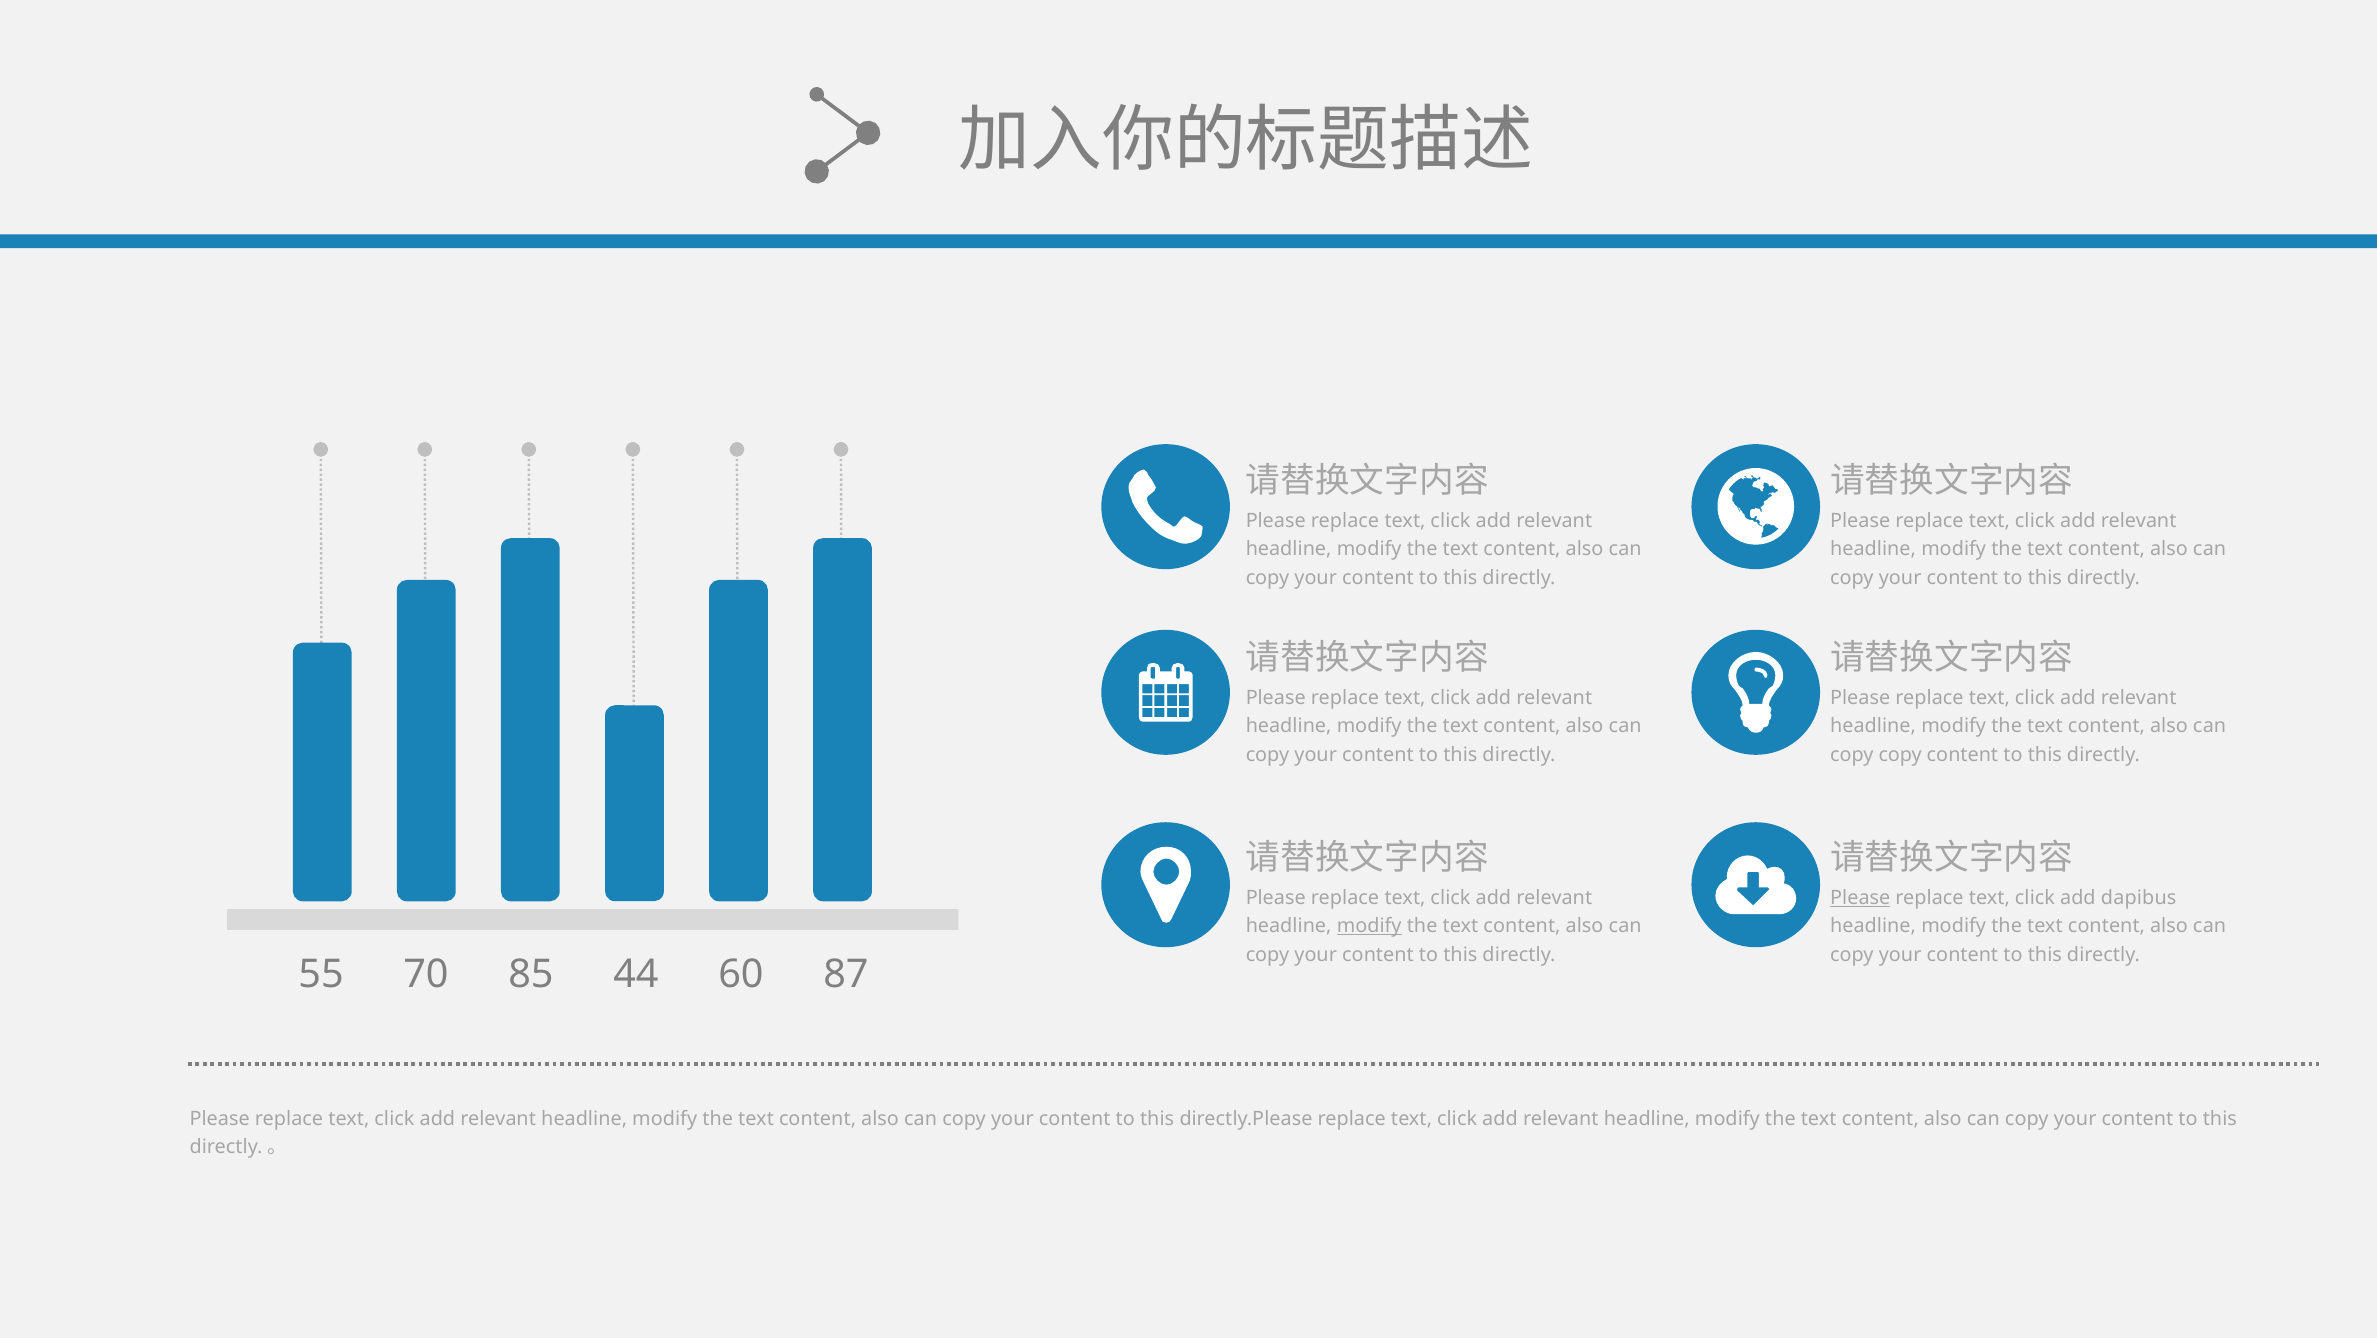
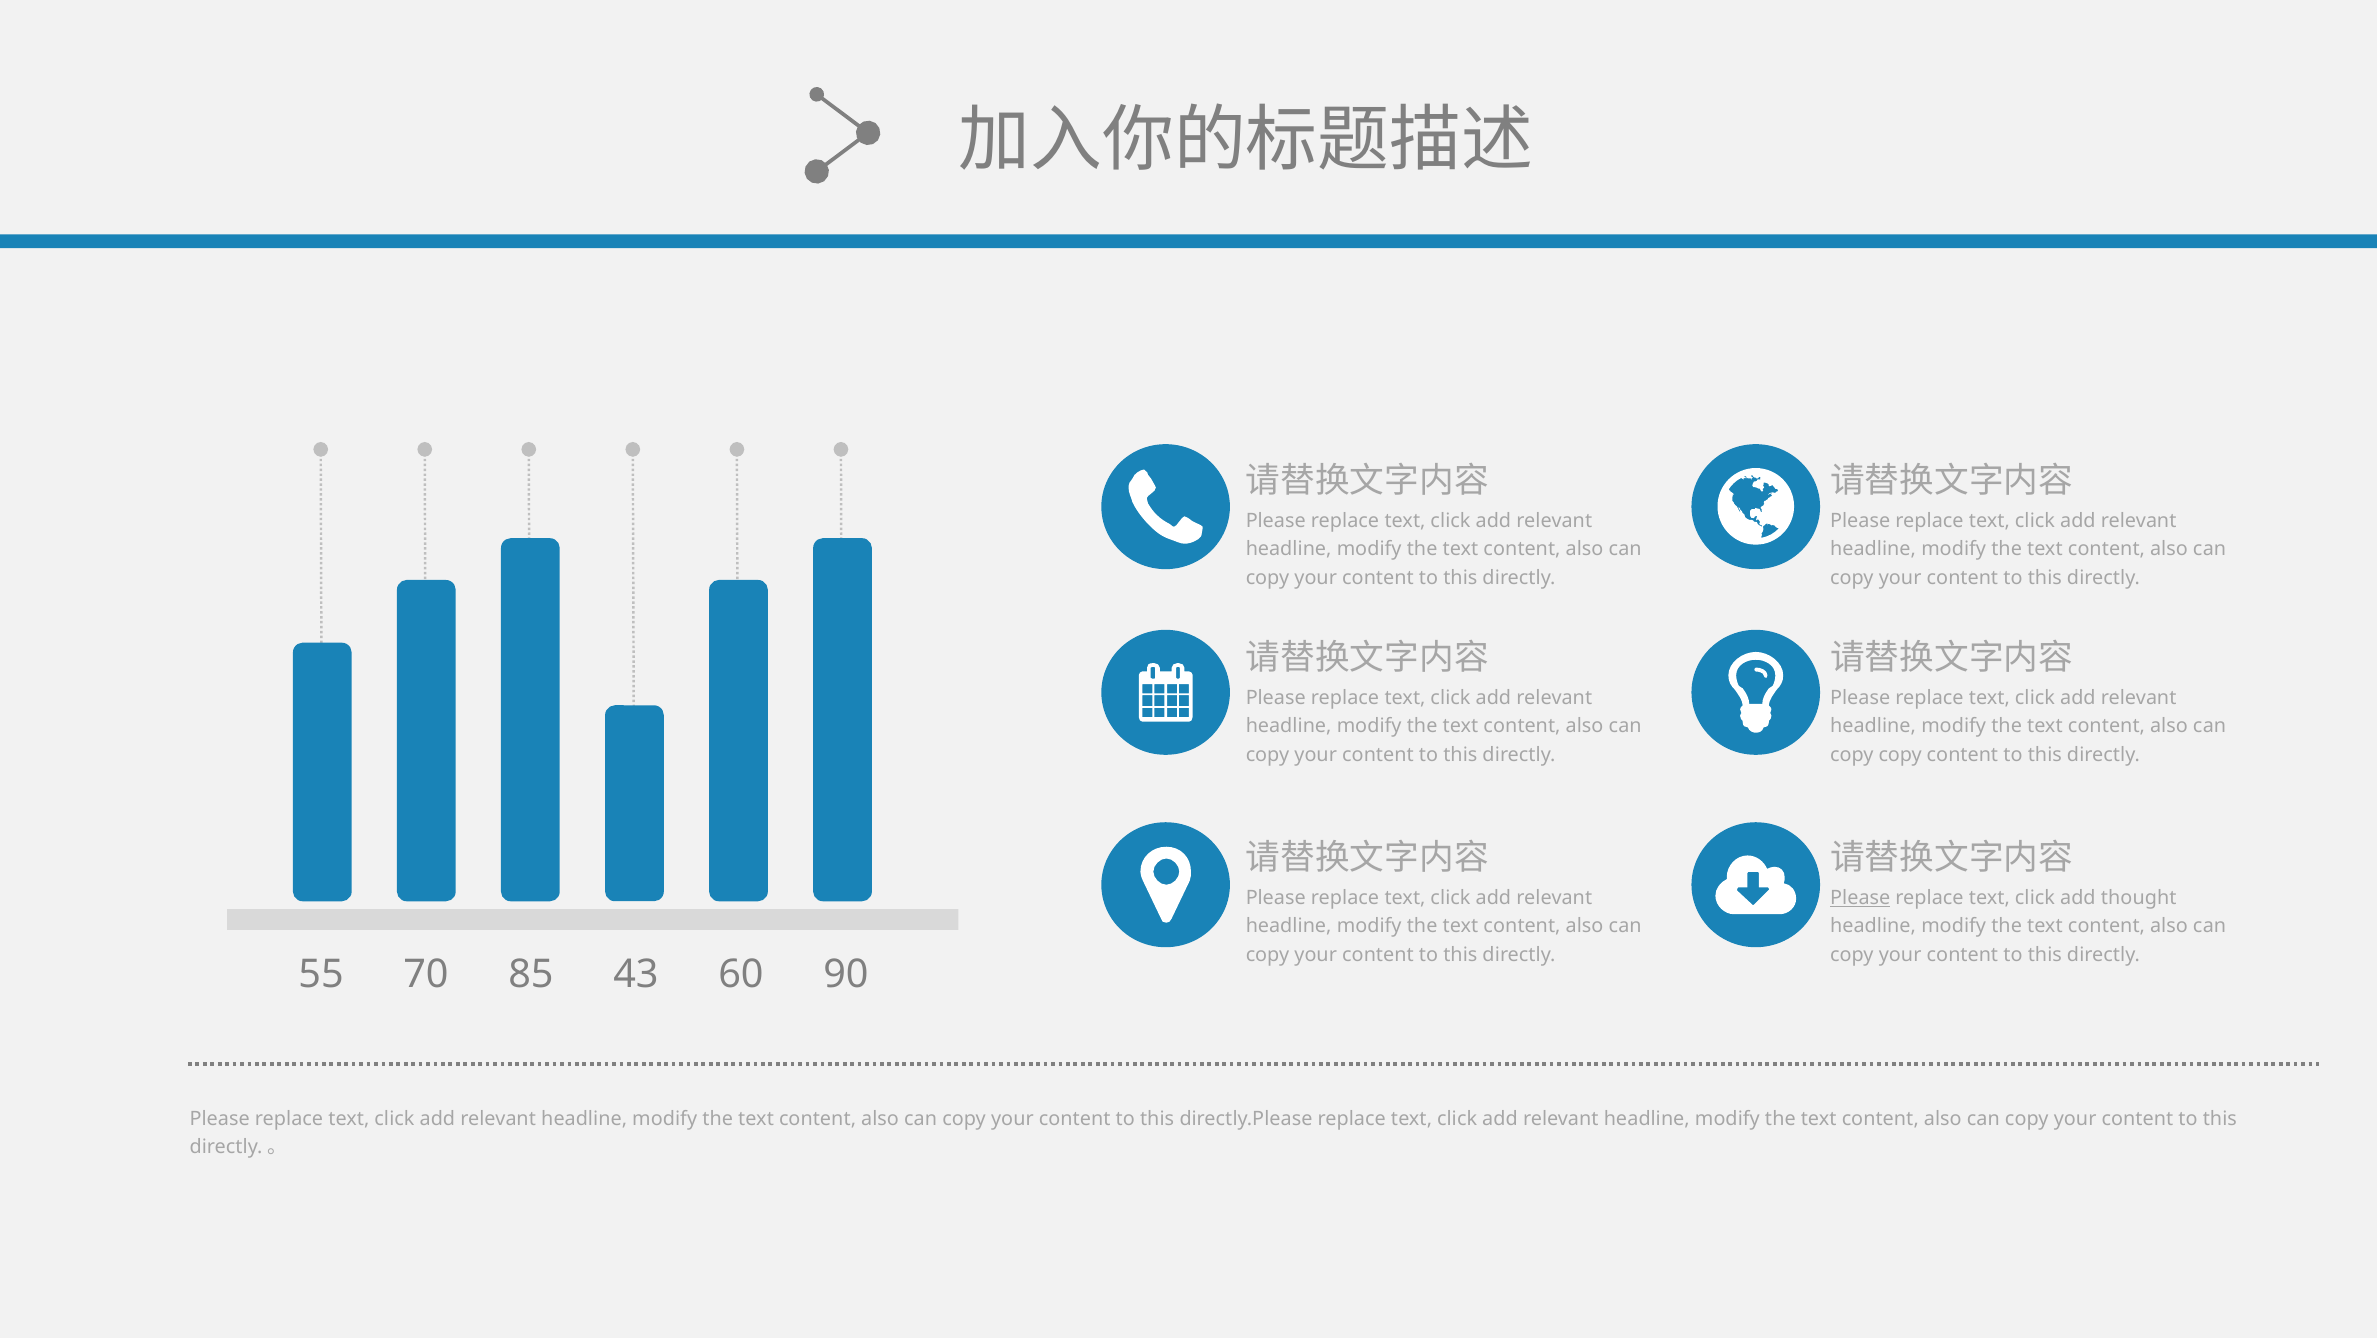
dapibus: dapibus -> thought (2139, 898)
modify underline: present -> none (1369, 926)
44: 44 -> 43 (636, 974)
87: 87 -> 90 (846, 974)
